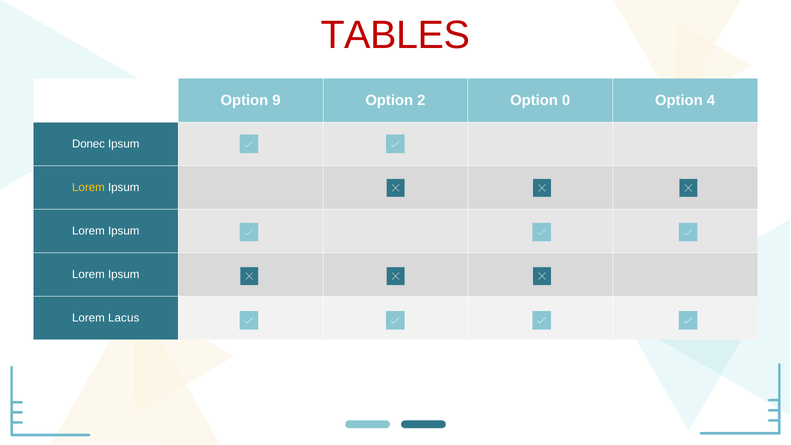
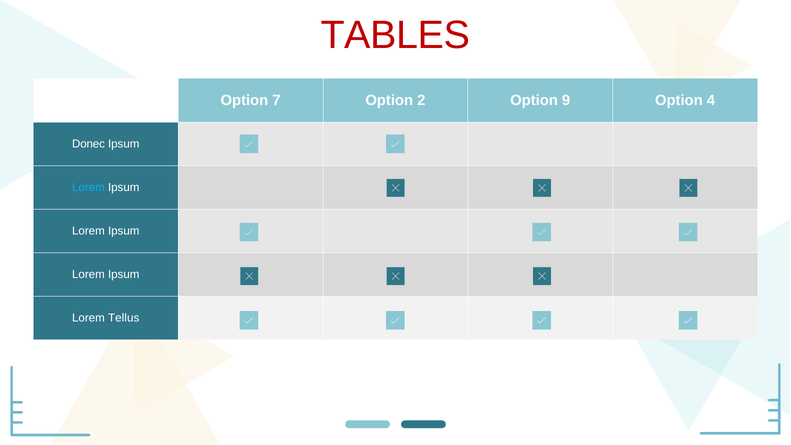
9: 9 -> 7 (276, 100)
0: 0 -> 9 (566, 100)
Lorem colour: yellow -> light blue (88, 187)
Lacus: Lacus -> Tellus (124, 318)
